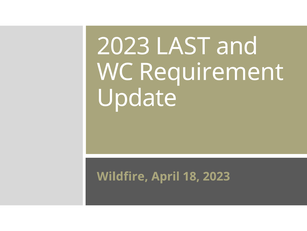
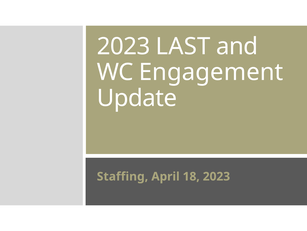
Requirement: Requirement -> Engagement (211, 72)
Wildfire: Wildfire -> Staffing (122, 176)
